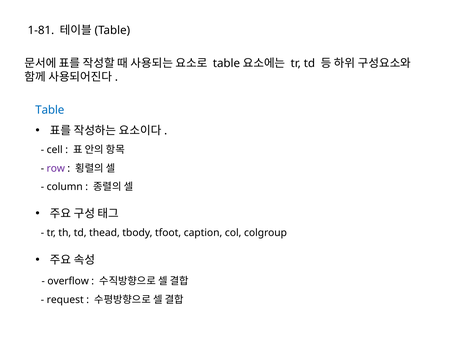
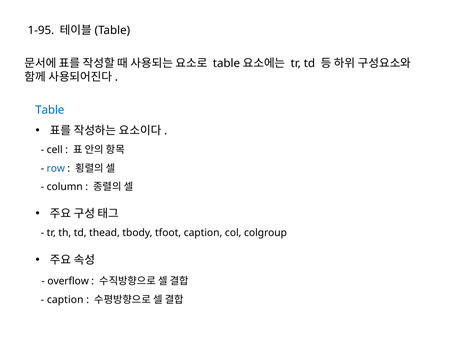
1-81: 1-81 -> 1-95 (41, 30)
row colour: purple -> blue (56, 169)
request: request -> caption (65, 300)
